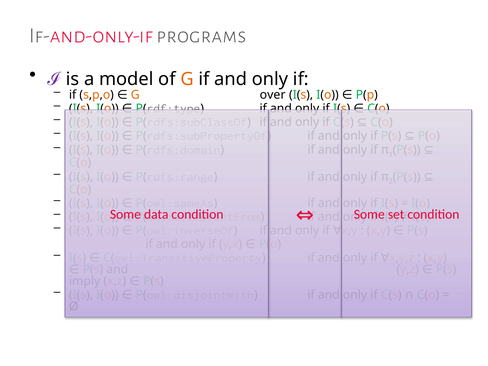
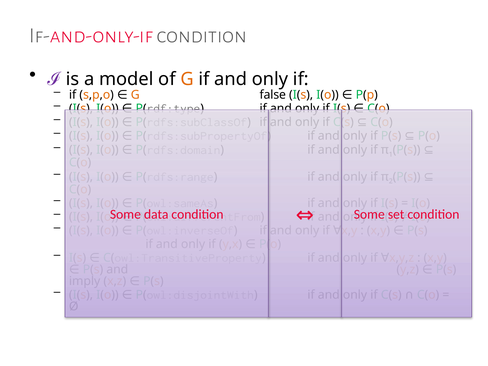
If-and-only-if programs: programs -> condition (202, 35)
over: over -> false (273, 95)
